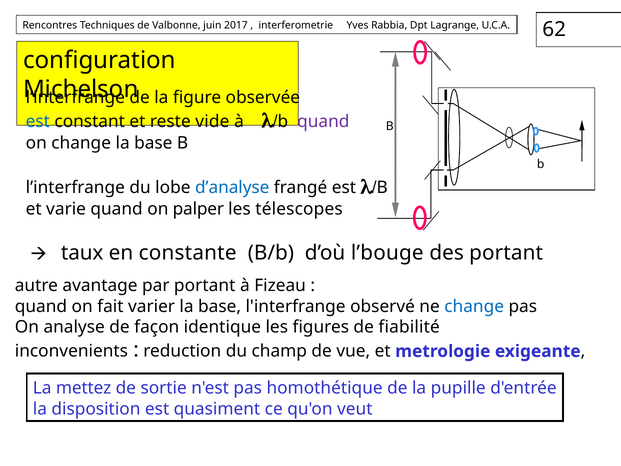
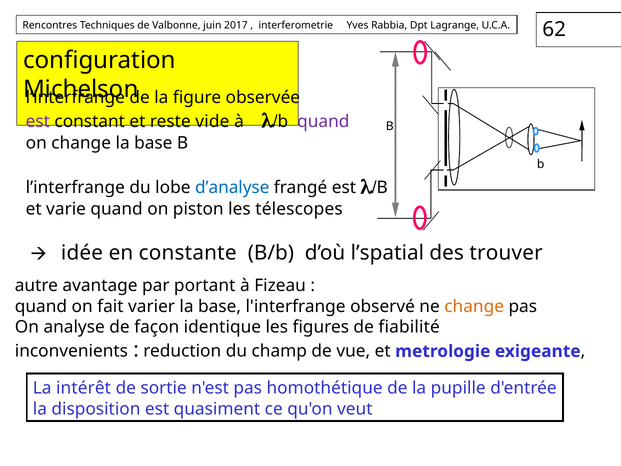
est colour: blue -> purple (38, 121)
palper: palper -> piston (198, 209)
taux: taux -> idée (82, 253)
l’bouge: l’bouge -> l’spatial (387, 253)
des portant: portant -> trouver (506, 253)
change colour: blue -> orange (474, 306)
mettez: mettez -> intérêt (84, 388)
